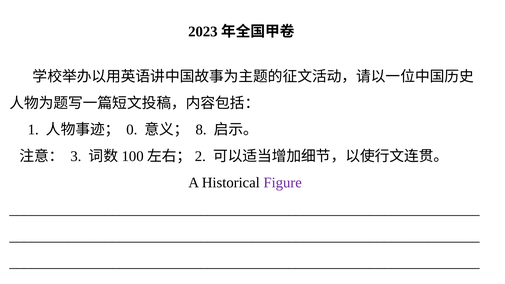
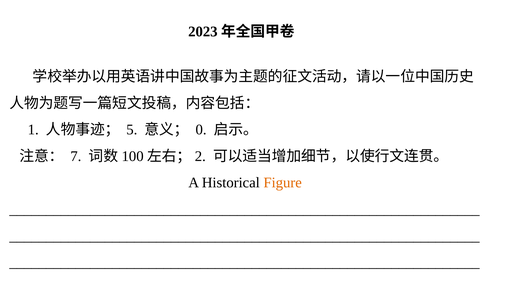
0: 0 -> 5 (132, 130)
8: 8 -> 0 (201, 130)
3: 3 -> 7 (76, 156)
Figure colour: purple -> orange (283, 183)
